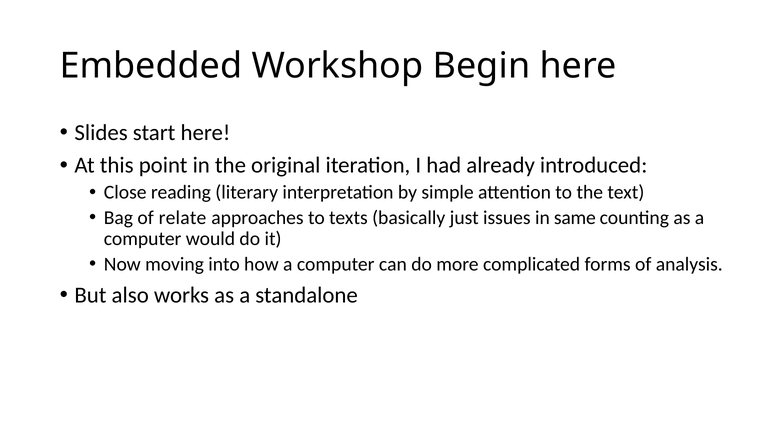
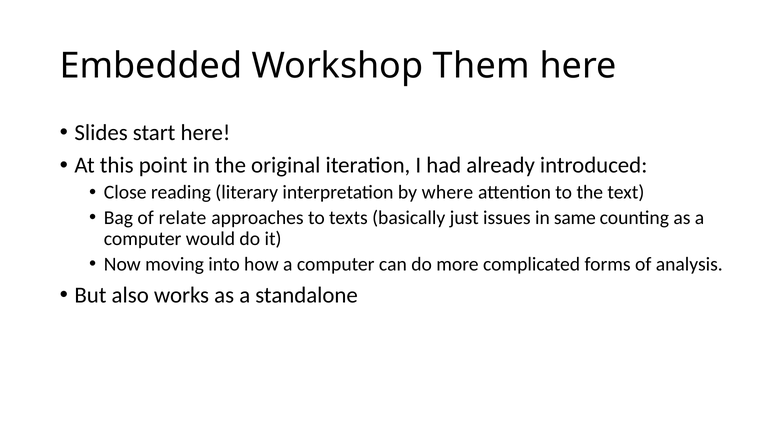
Begin: Begin -> Them (481, 66)
simple: simple -> where (447, 192)
